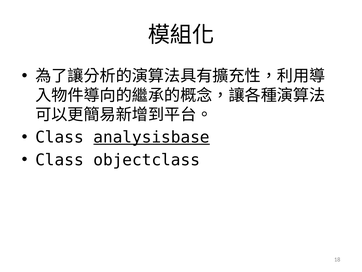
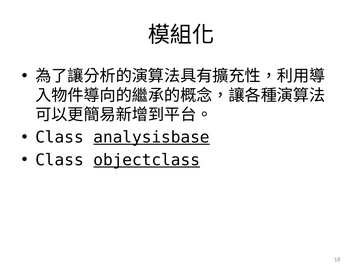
objectclass underline: none -> present (147, 160)
